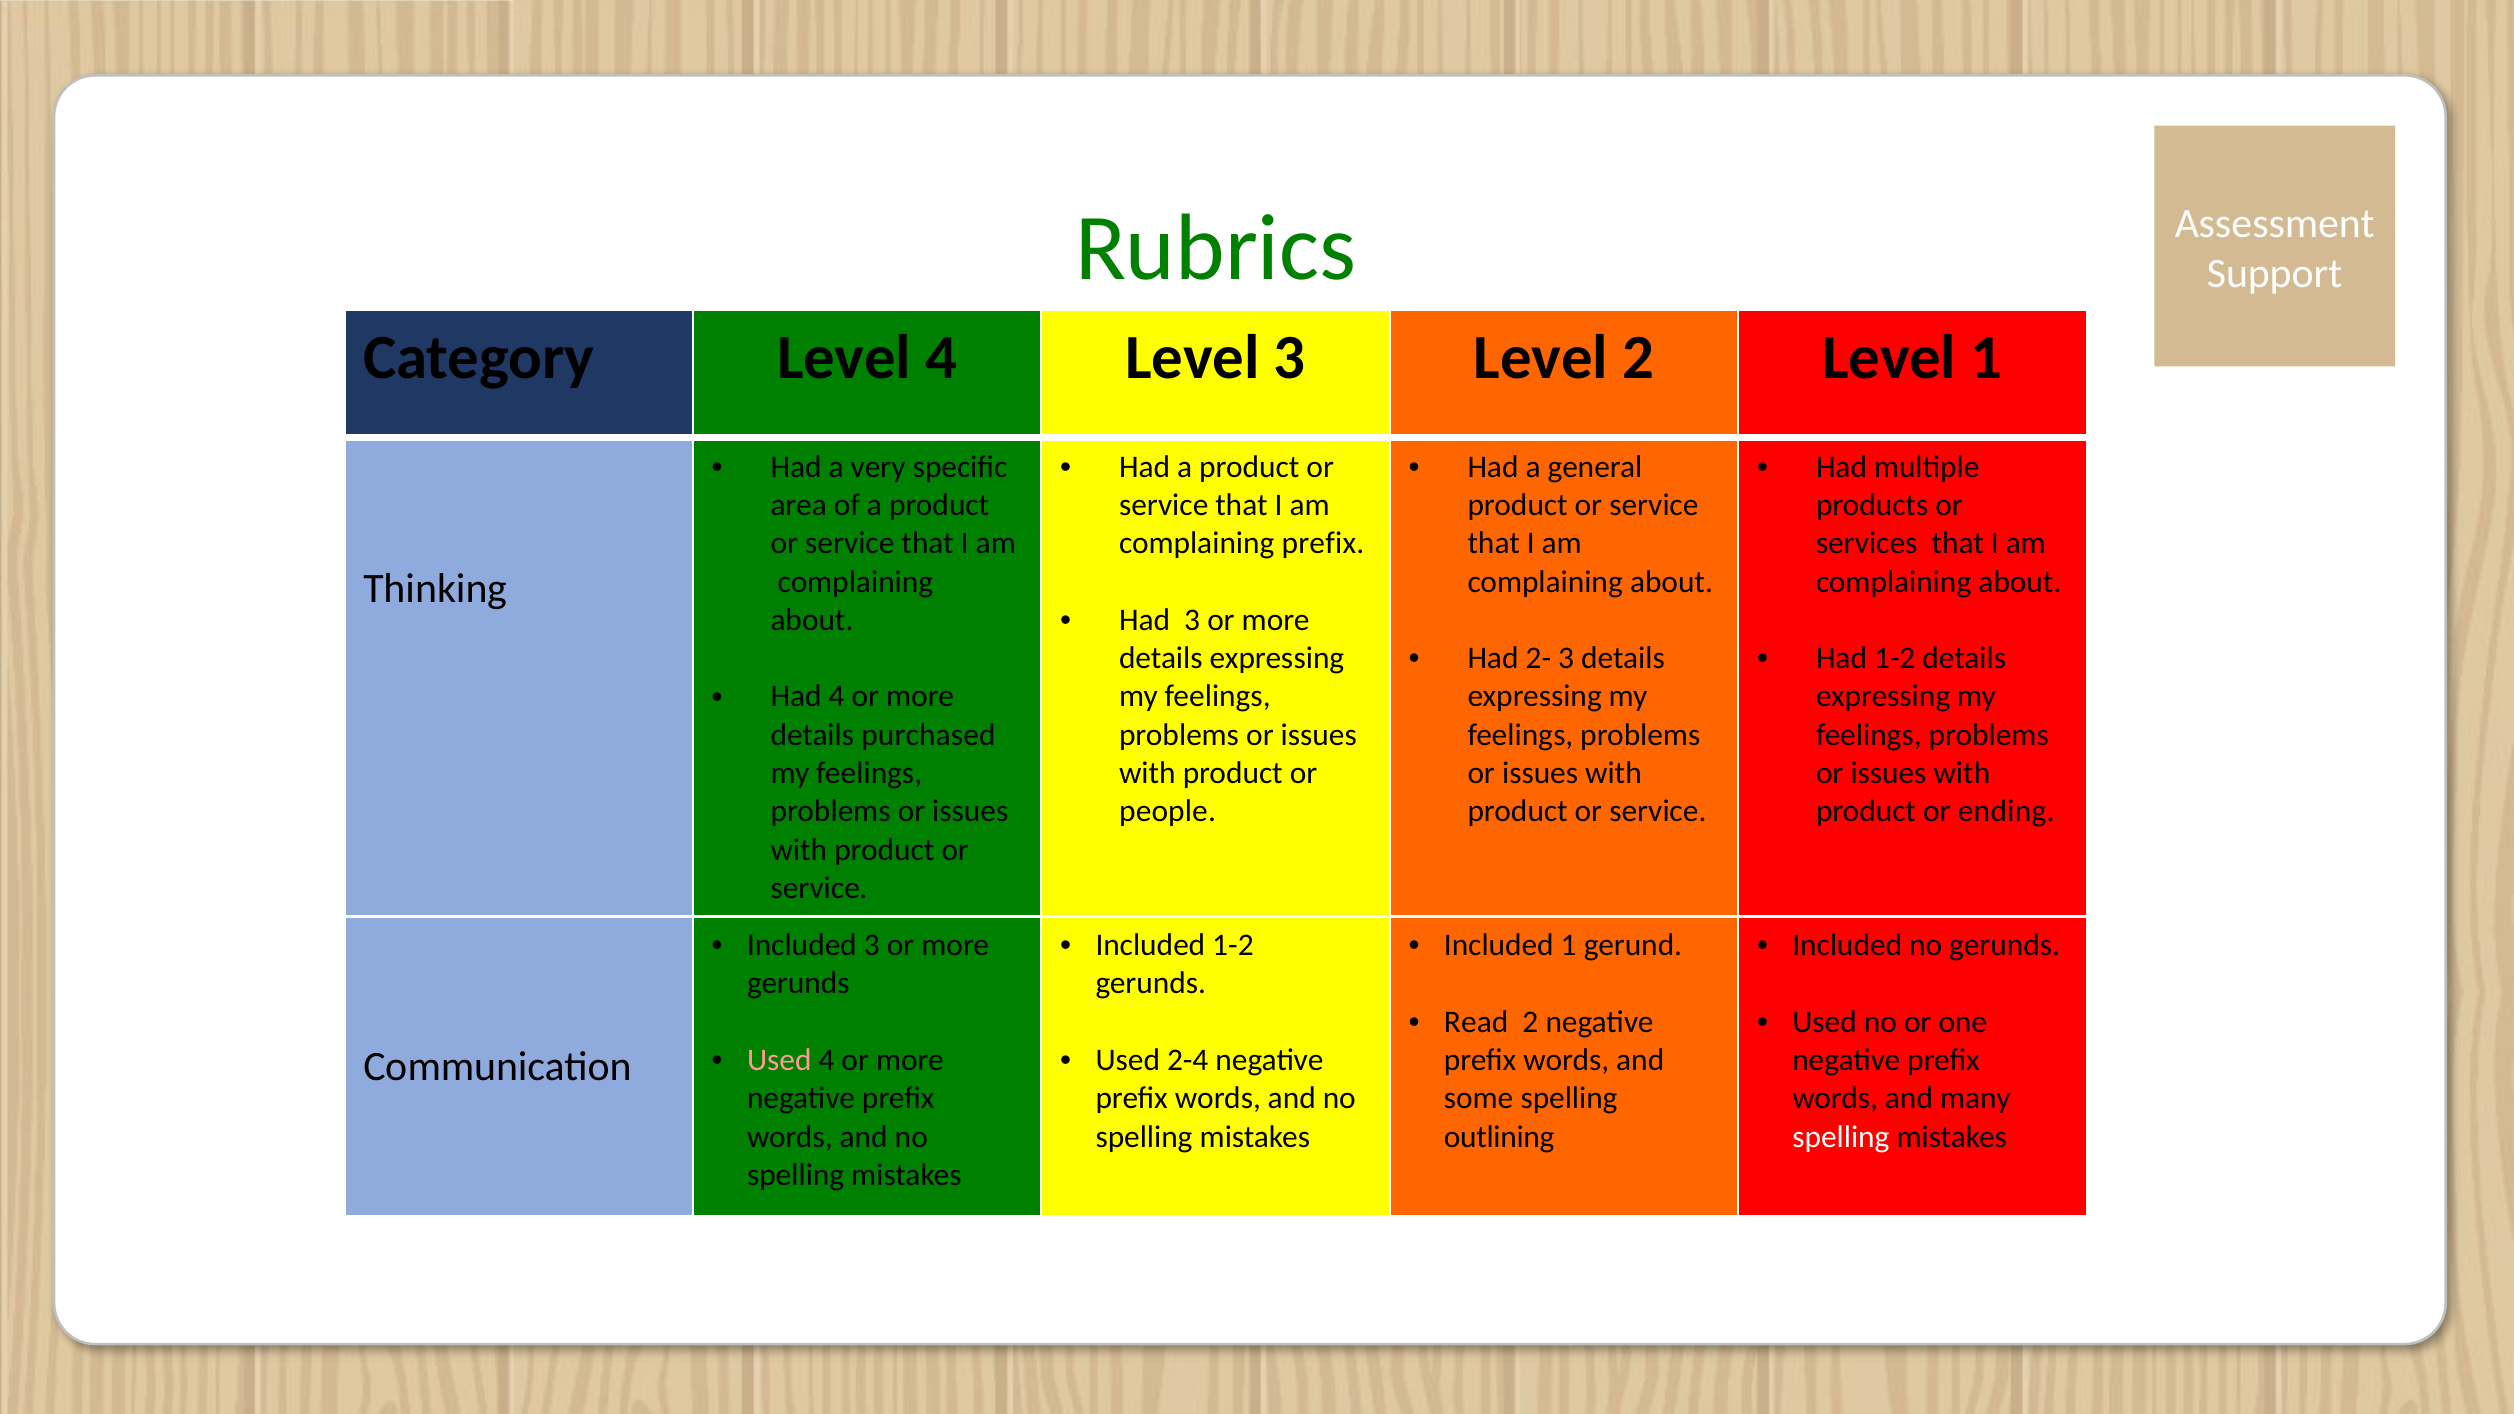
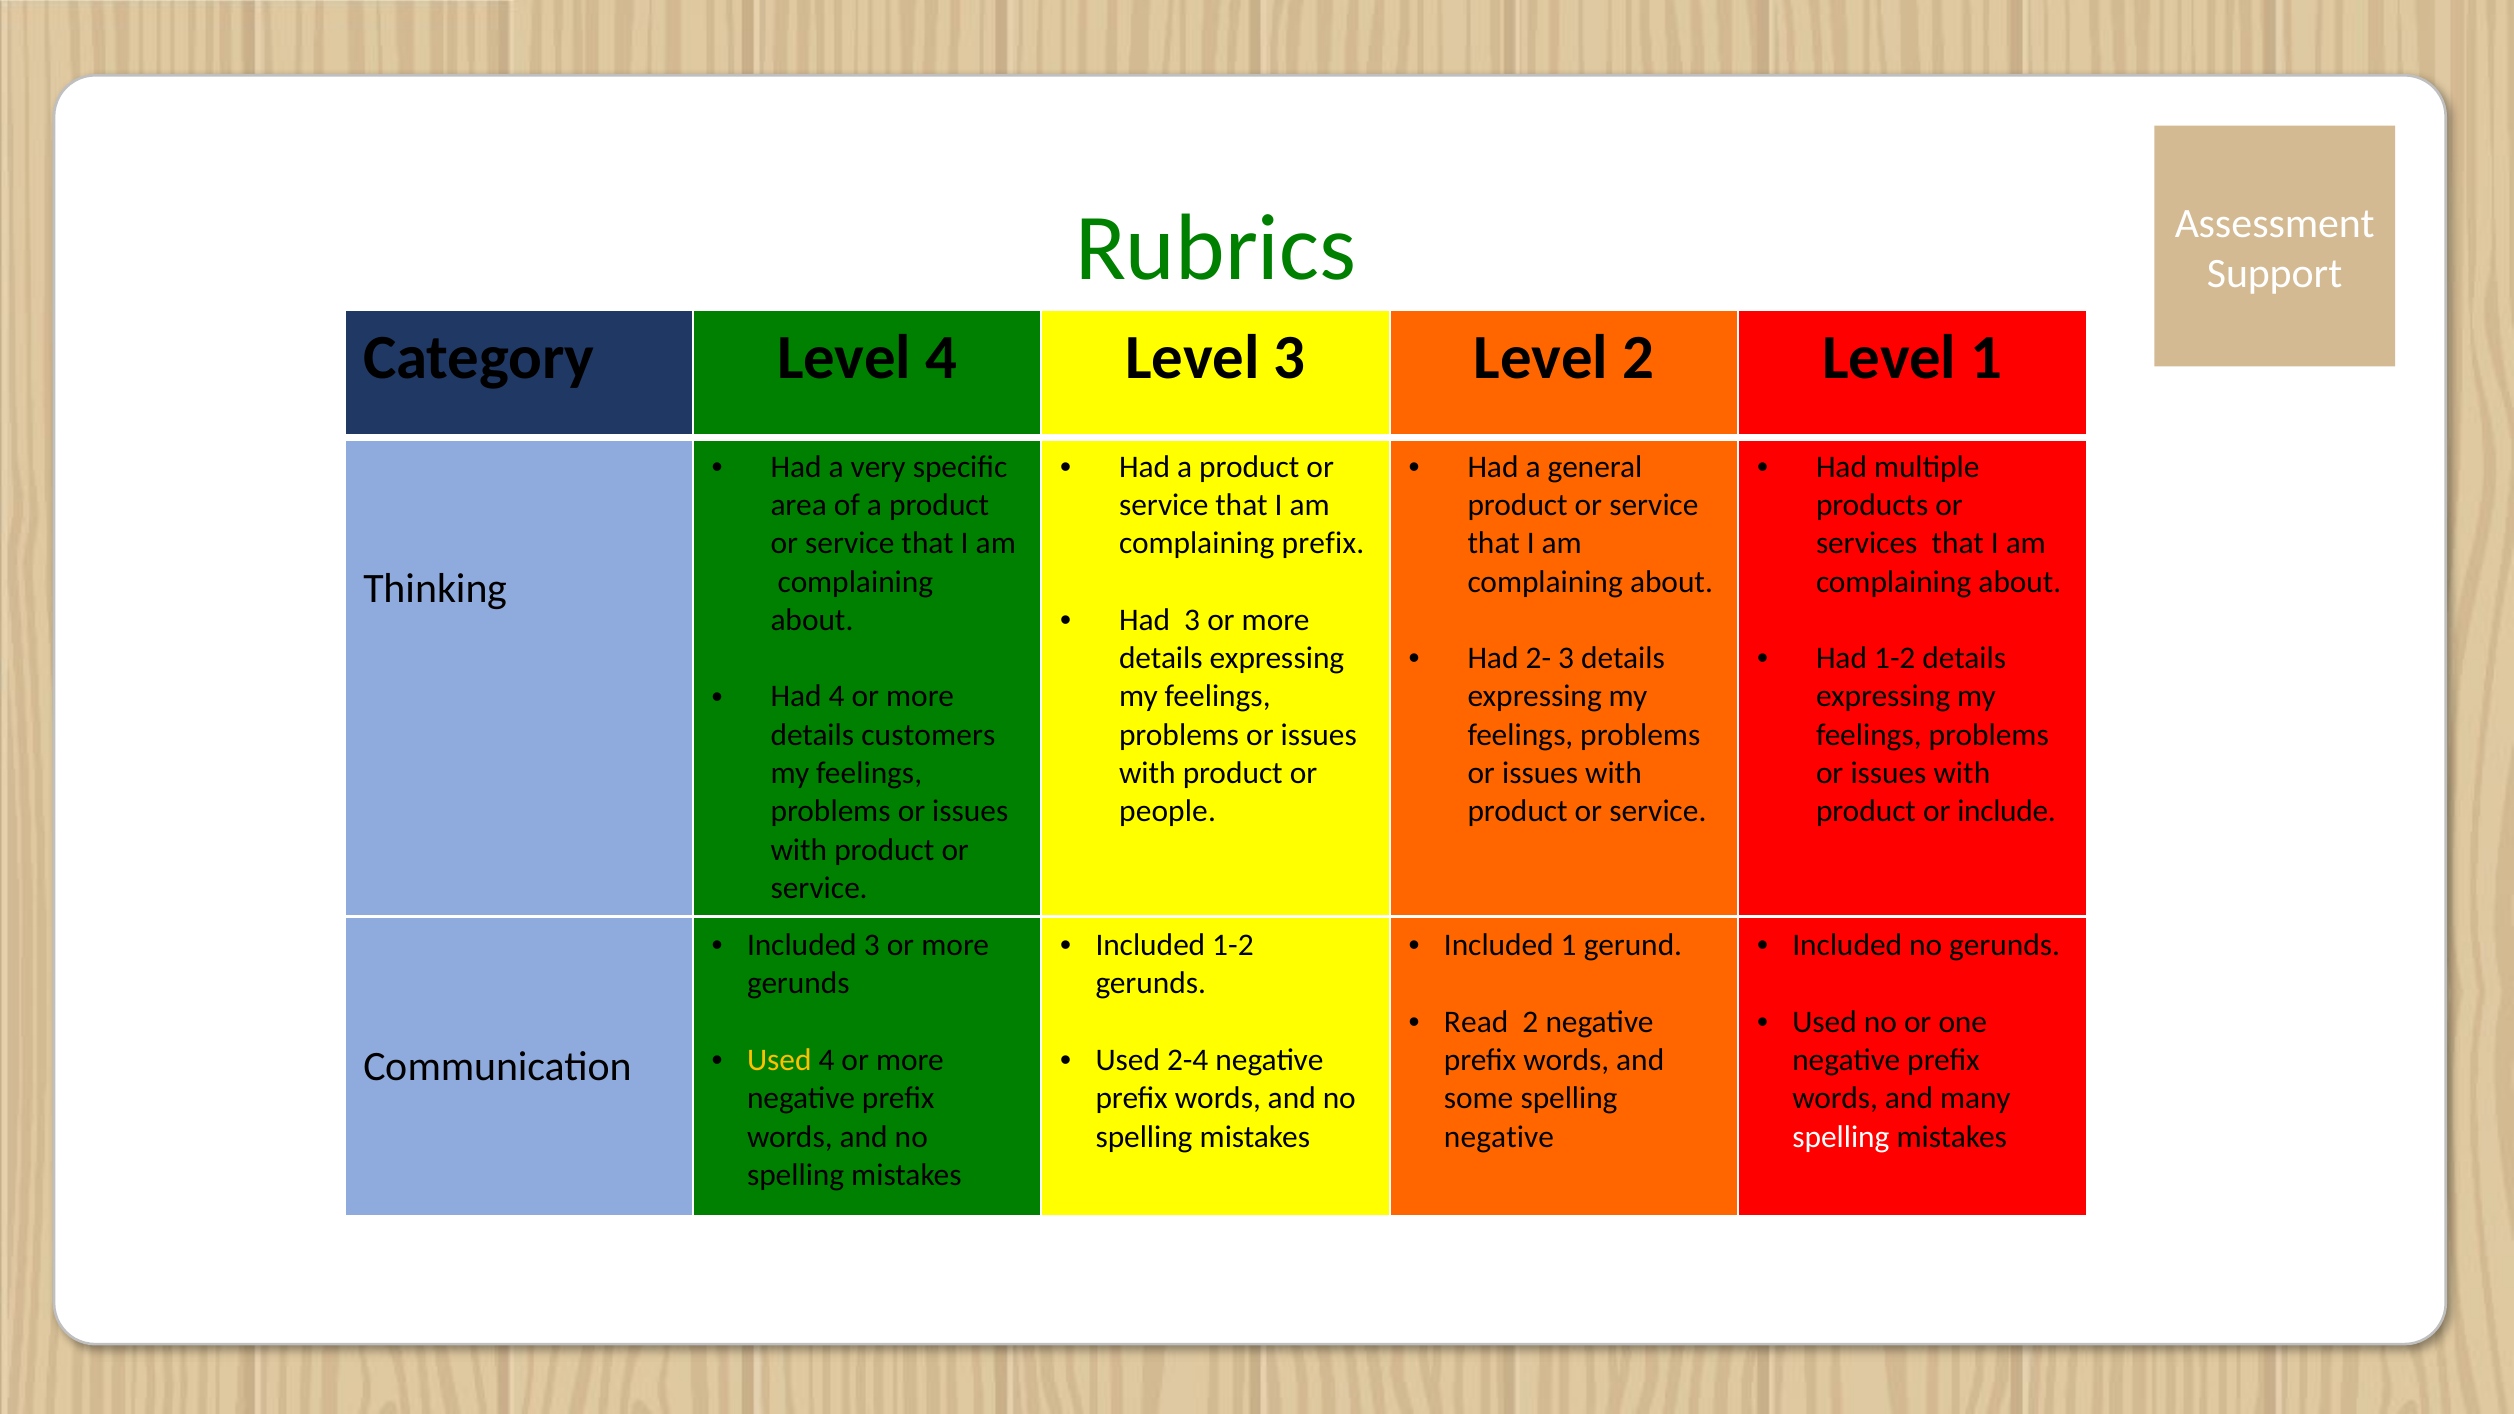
purchased: purchased -> customers (928, 735)
ending: ending -> include (2007, 812)
Used colour: pink -> yellow (779, 1060)
outlining: outlining -> negative (1499, 1137)
